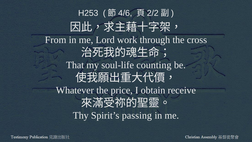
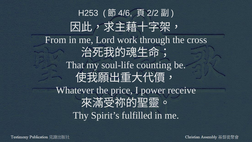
obtain: obtain -> power (153, 90)
passing: passing -> fulfilled (137, 115)
